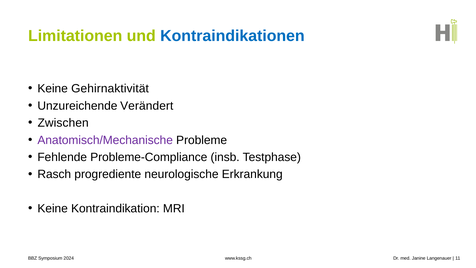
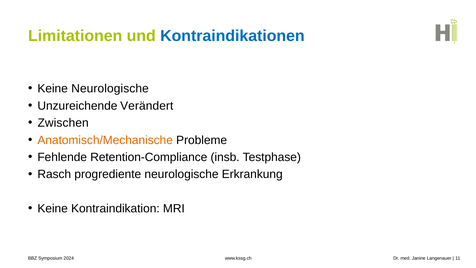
Keine Gehirnaktivität: Gehirnaktivität -> Neurologische (110, 89)
Anatomisch/Mechanische colour: purple -> orange (105, 140)
Probleme-Compliance: Probleme-Compliance -> Retention-Compliance (149, 157)
